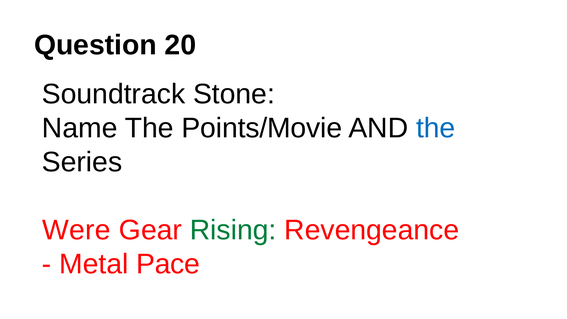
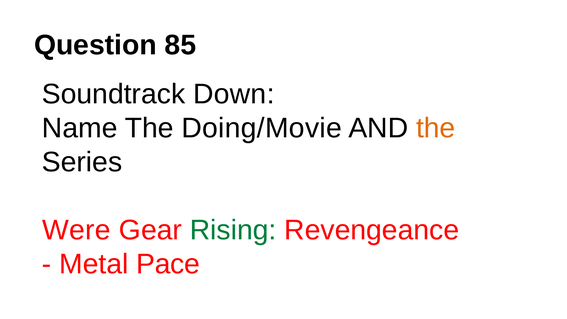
20: 20 -> 85 (180, 45)
Stone: Stone -> Down (234, 94)
Points/Movie: Points/Movie -> Doing/Movie (262, 128)
the colour: blue -> orange (436, 128)
